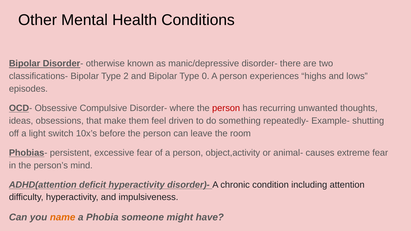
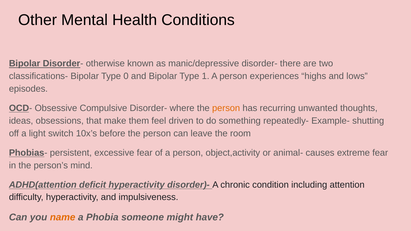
2: 2 -> 0 (126, 76)
0: 0 -> 1 (206, 76)
person colour: red -> orange (226, 108)
